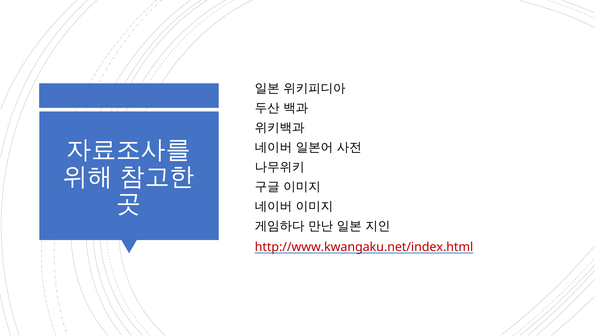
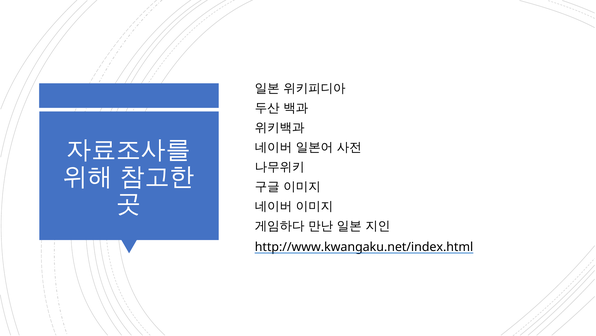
http://www.kwangaku.net/index.html colour: red -> black (364, 247)
